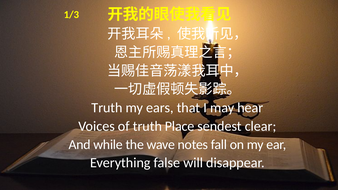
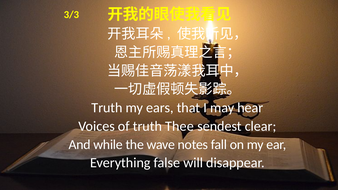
1/3: 1/3 -> 3/3 (71, 15)
Place: Place -> Thee (180, 126)
